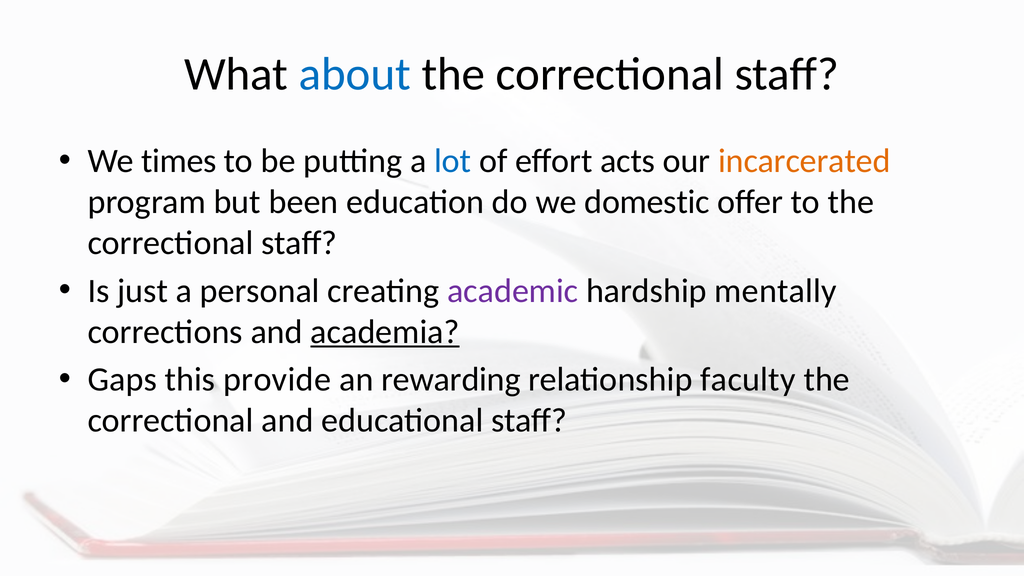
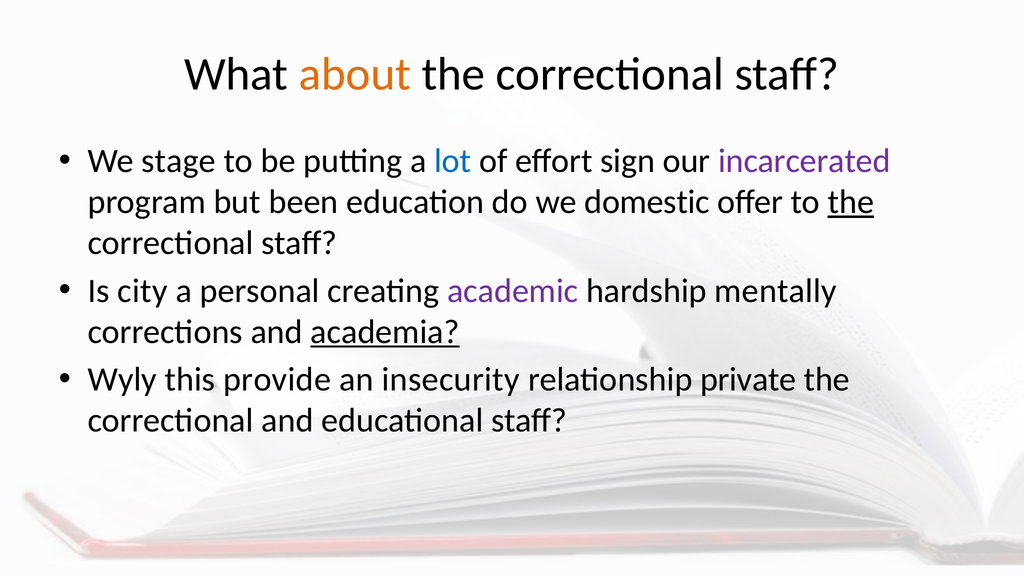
about colour: blue -> orange (355, 74)
times: times -> stage (179, 161)
acts: acts -> sign (628, 161)
incarcerated colour: orange -> purple (804, 161)
the underline: none -> present (851, 202)
just: just -> city (142, 291)
Gaps: Gaps -> Wyly (122, 380)
rewarding: rewarding -> insecurity (451, 380)
faculty: faculty -> private (748, 380)
